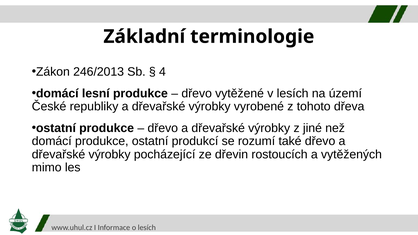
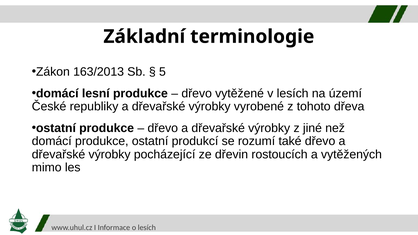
246/2013: 246/2013 -> 163/2013 (99, 72)
4: 4 -> 5 (162, 72)
